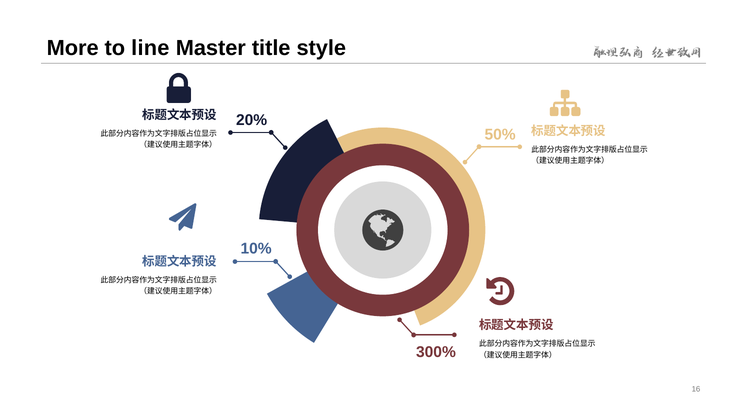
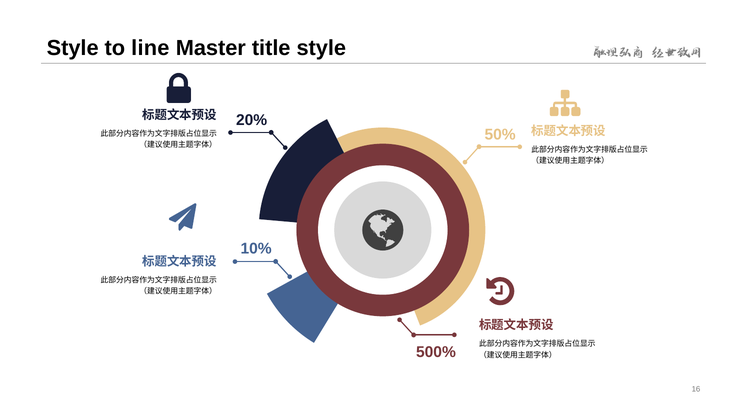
More: More -> Style (73, 48)
300%: 300% -> 500% (436, 352)
